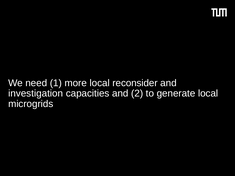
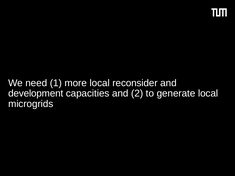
investigation: investigation -> development (36, 94)
